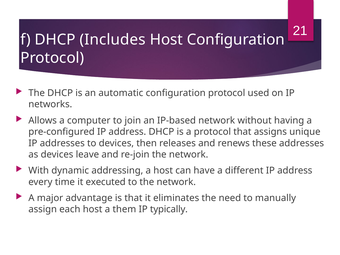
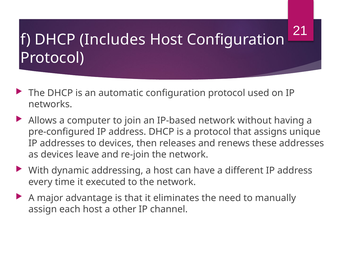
them: them -> other (124, 209)
typically: typically -> channel (169, 209)
